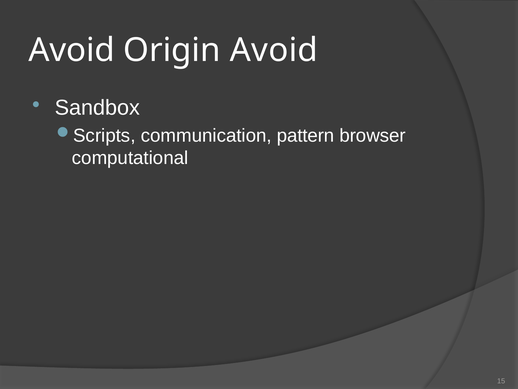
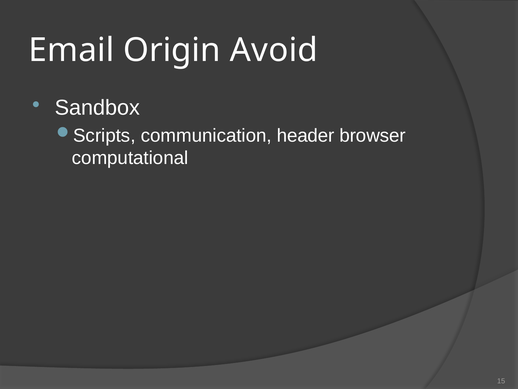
Avoid: Avoid -> Email (72, 50)
pattern: pattern -> header (306, 135)
